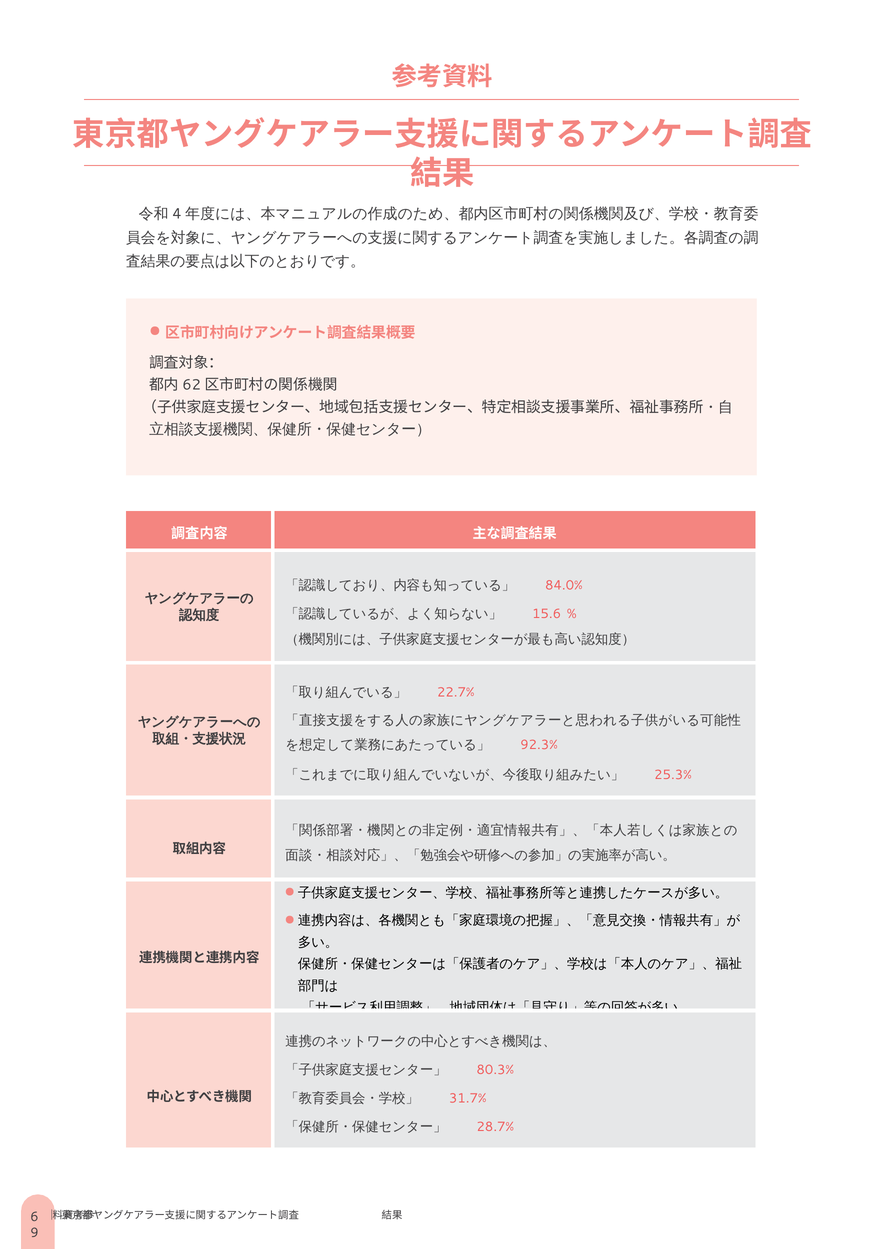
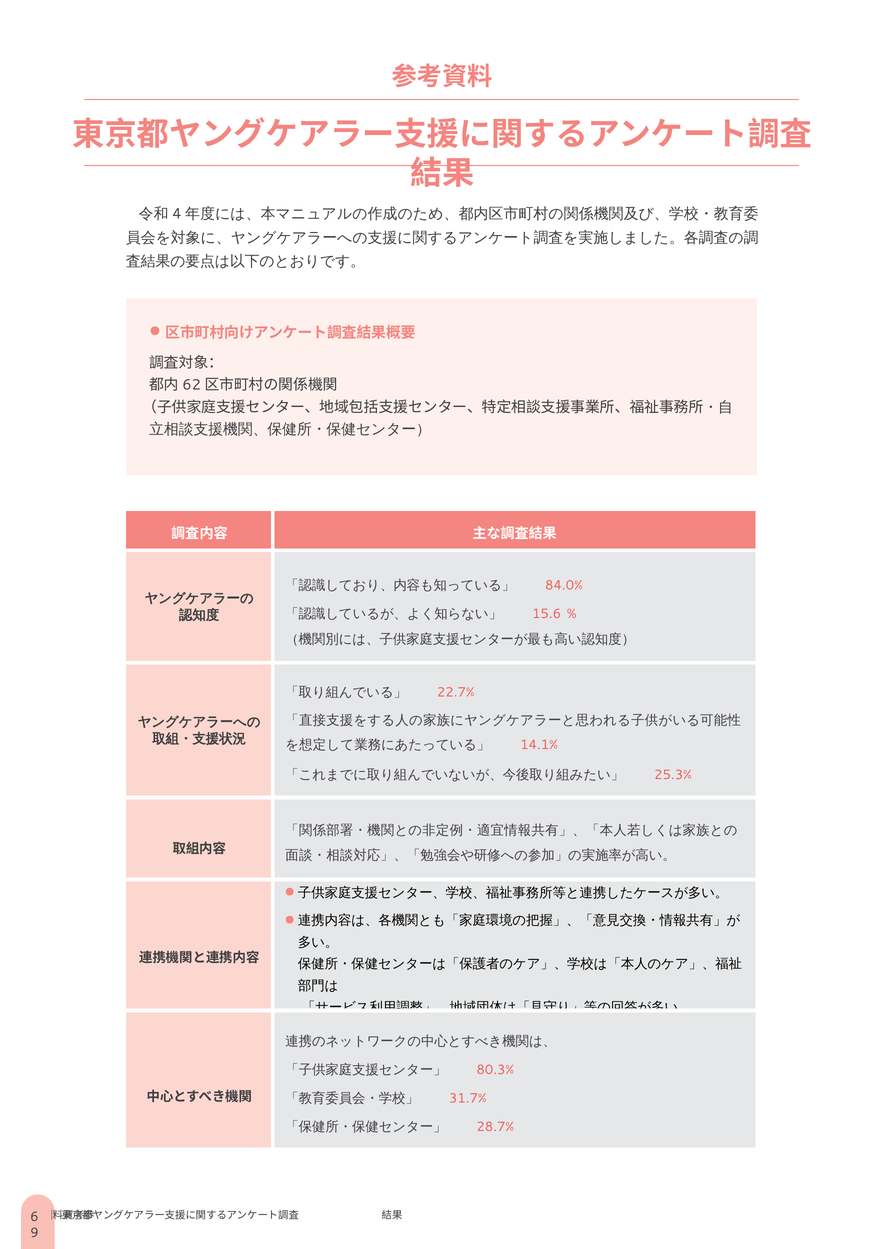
92.3%: 92.3% -> 14.1% (539, 744)
